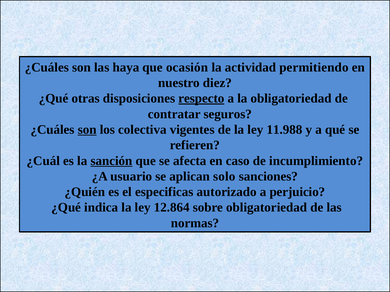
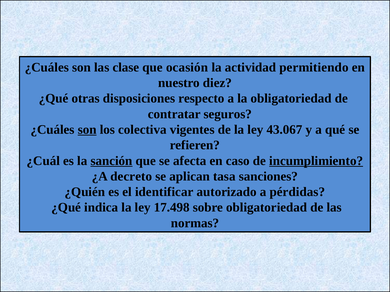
haya: haya -> clase (126, 67)
respecto underline: present -> none (201, 99)
11.988: 11.988 -> 43.067 (284, 130)
incumplimiento underline: none -> present (316, 161)
usuario: usuario -> decreto (131, 177)
solo: solo -> tasa (224, 177)
especificas: especificas -> identificar (164, 192)
perjuicio: perjuicio -> pérdidas (297, 192)
12.864: 12.864 -> 17.498 (172, 208)
